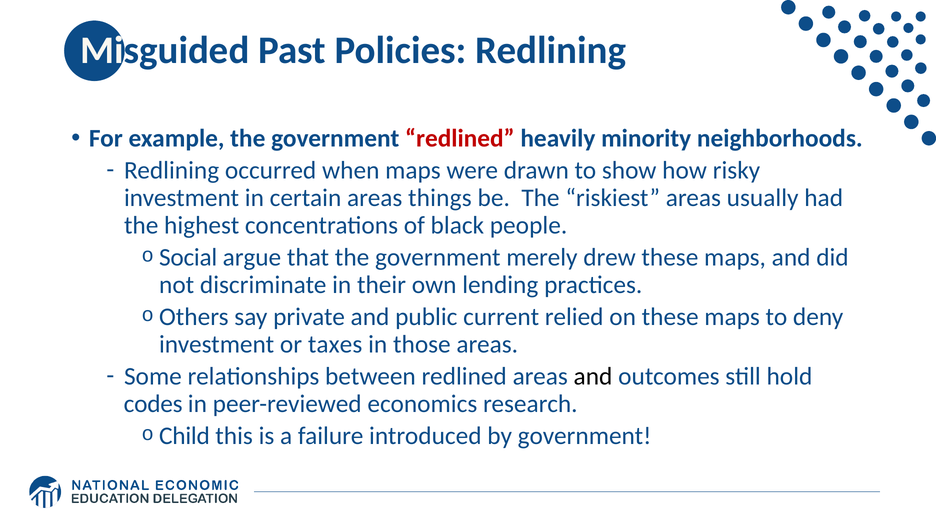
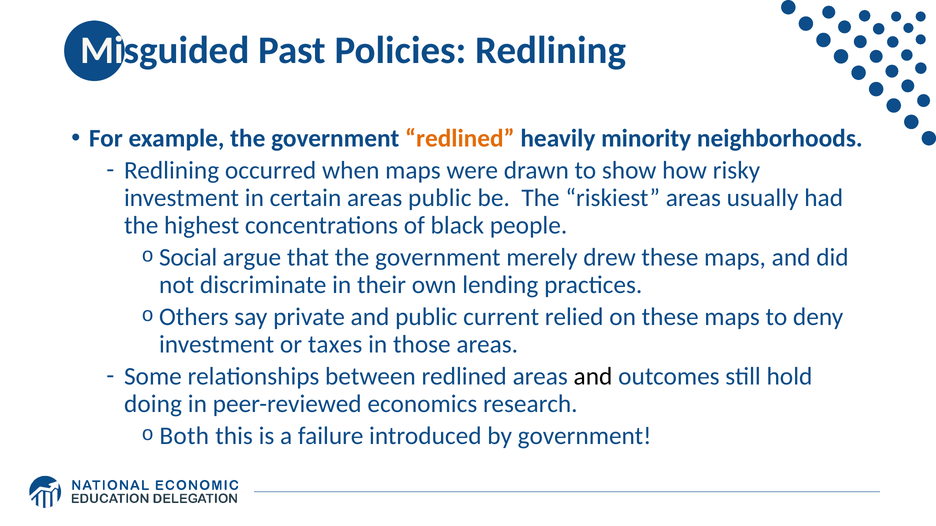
redlined colour: red -> orange (460, 138)
areas things: things -> public (440, 198)
codes: codes -> doing (153, 404)
Child: Child -> Both (184, 436)
